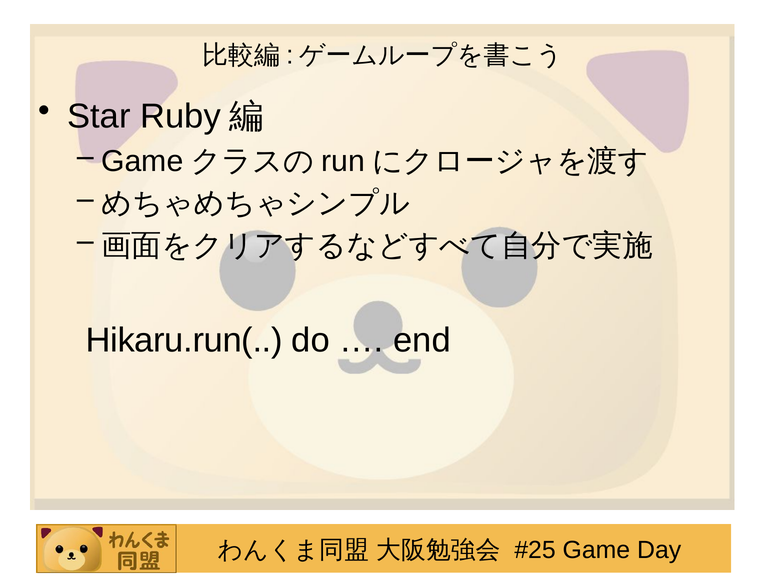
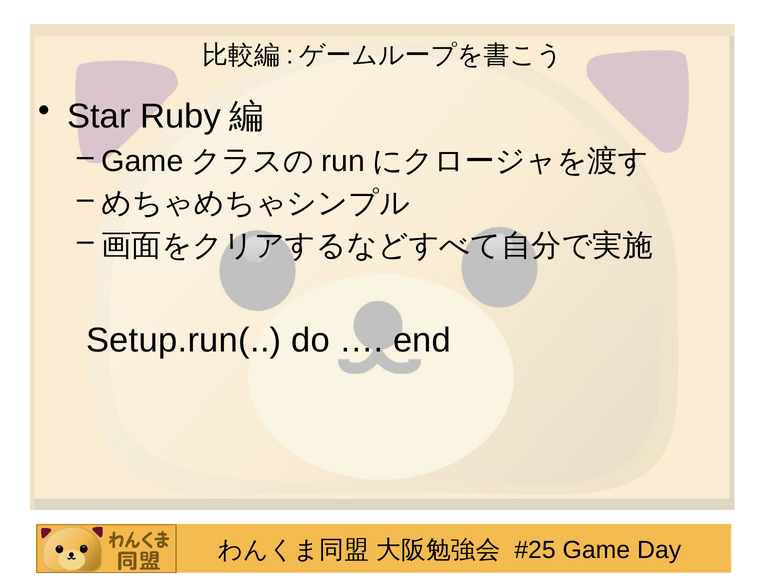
Hikaru.run(: Hikaru.run( -> Setup.run( (184, 340)
